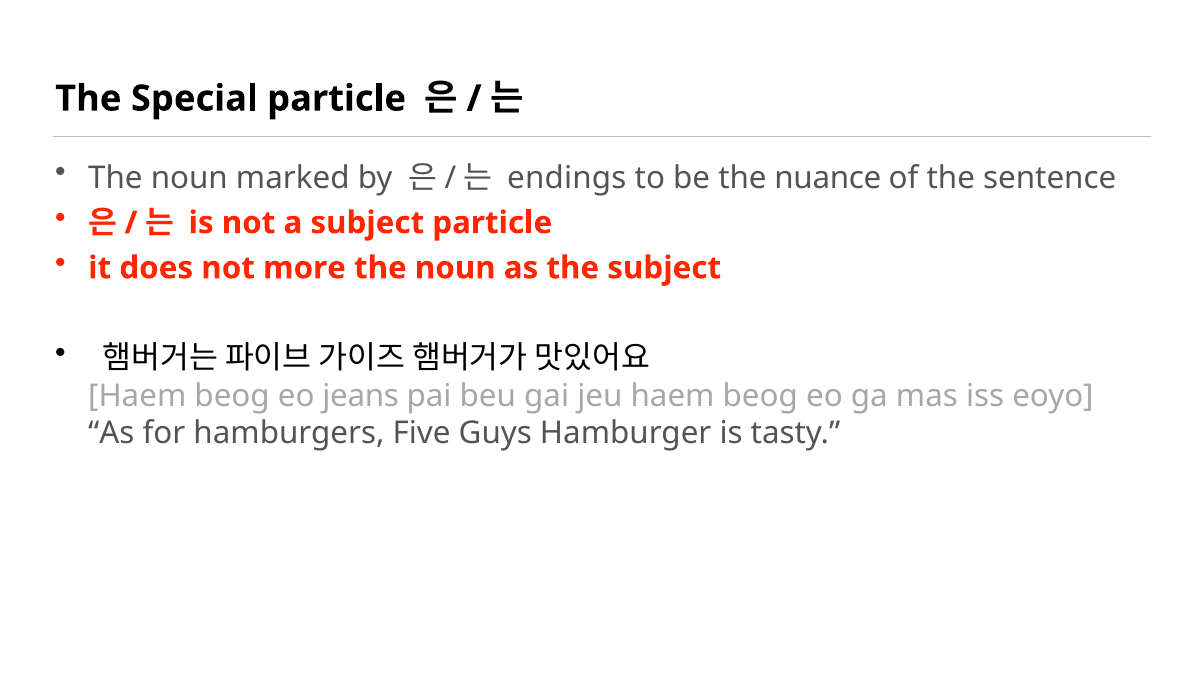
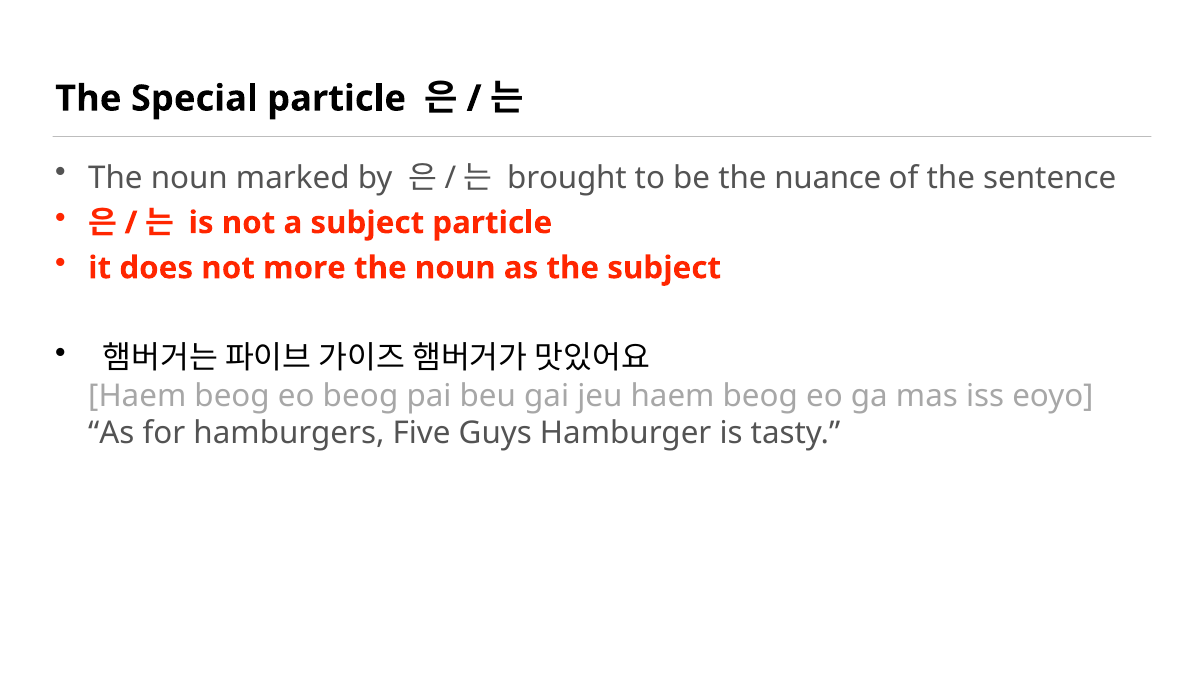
endings: endings -> brought (567, 178)
eo jeans: jeans -> beog (360, 396)
